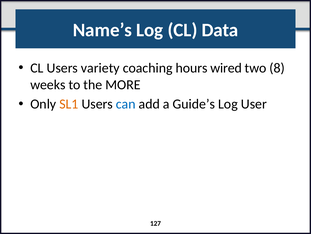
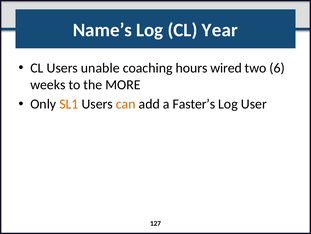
Data: Data -> Year (220, 30)
variety: variety -> unable (100, 68)
8: 8 -> 6 (277, 68)
can colour: blue -> orange (126, 104)
Guide’s: Guide’s -> Faster’s (194, 104)
